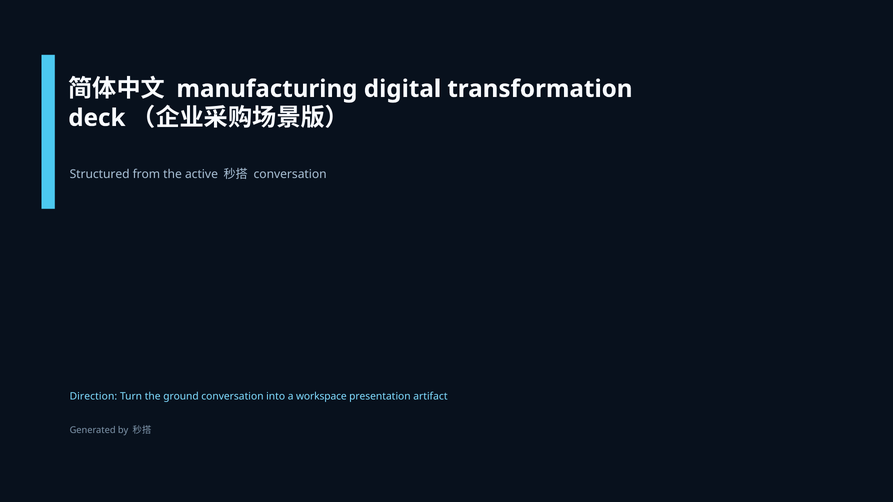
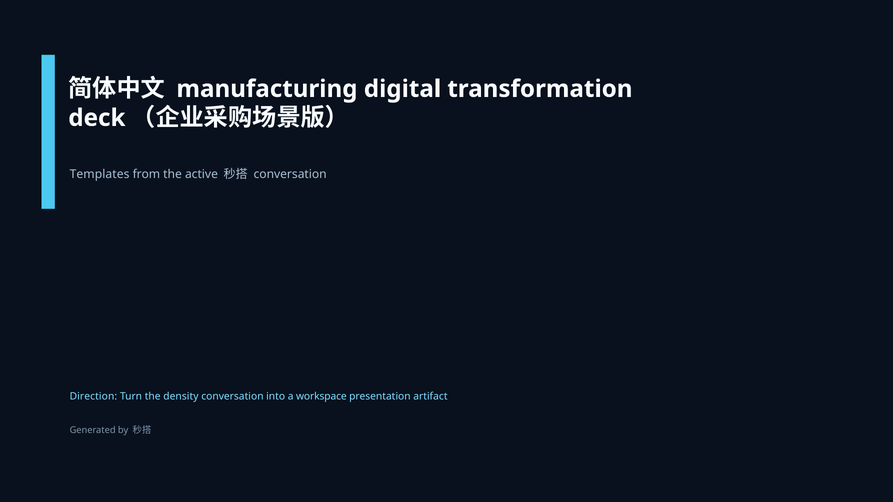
Structured: Structured -> Templates (100, 174)
ground: ground -> density (181, 397)
